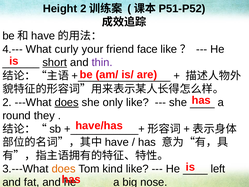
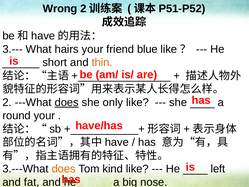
Height: Height -> Wrong (60, 9)
4.---: 4.--- -> 3.--- (13, 49)
curly: curly -> hairs (67, 49)
face: face -> blue (147, 49)
short underline: present -> none (55, 62)
thin colour: purple -> orange (102, 62)
round they: they -> your (44, 116)
